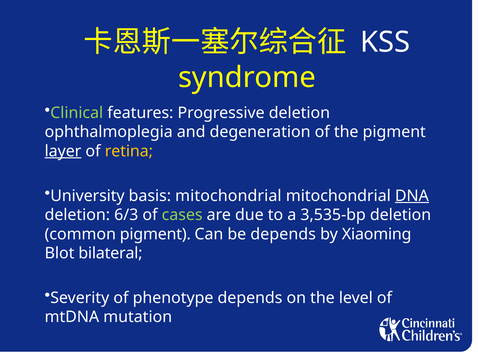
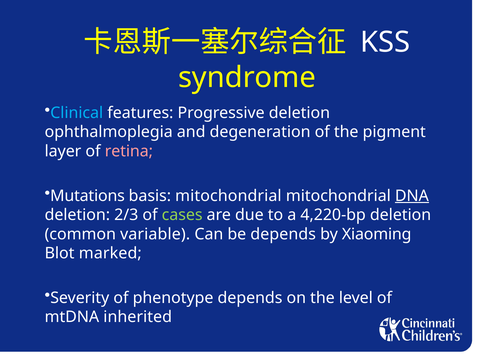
Clinical colour: light green -> light blue (77, 113)
layer underline: present -> none (63, 151)
retina colour: yellow -> pink (129, 151)
University: University -> Mutations (87, 196)
6/3: 6/3 -> 2/3 (126, 215)
3,535-bp: 3,535-bp -> 4,220-bp (333, 215)
common pigment: pigment -> variable (155, 234)
bilateral: bilateral -> marked (110, 253)
mutation: mutation -> inherited (138, 317)
